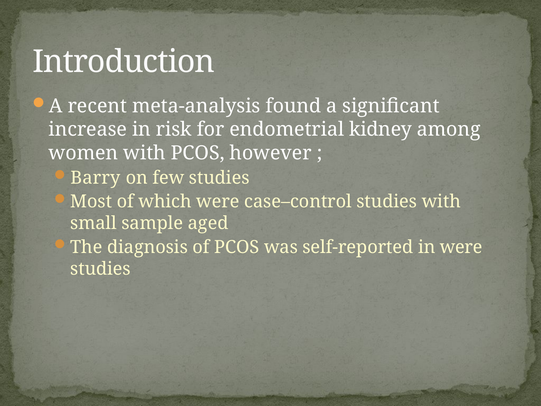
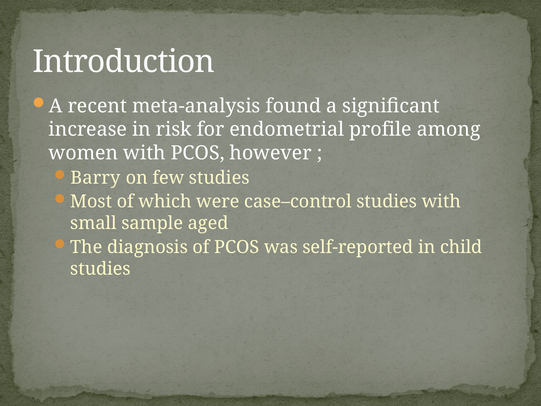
kidney: kidney -> profile (381, 129)
in were: were -> child (461, 247)
